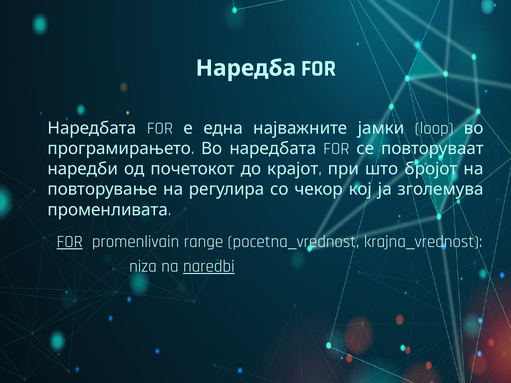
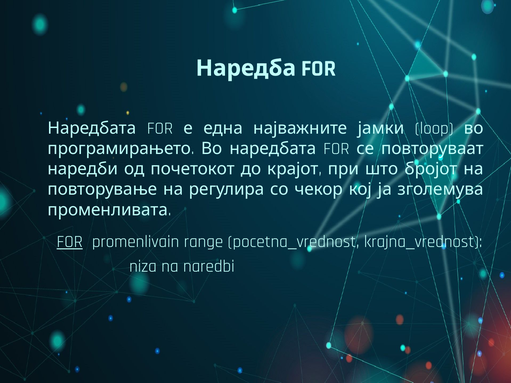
naredbi underline: present -> none (209, 266)
